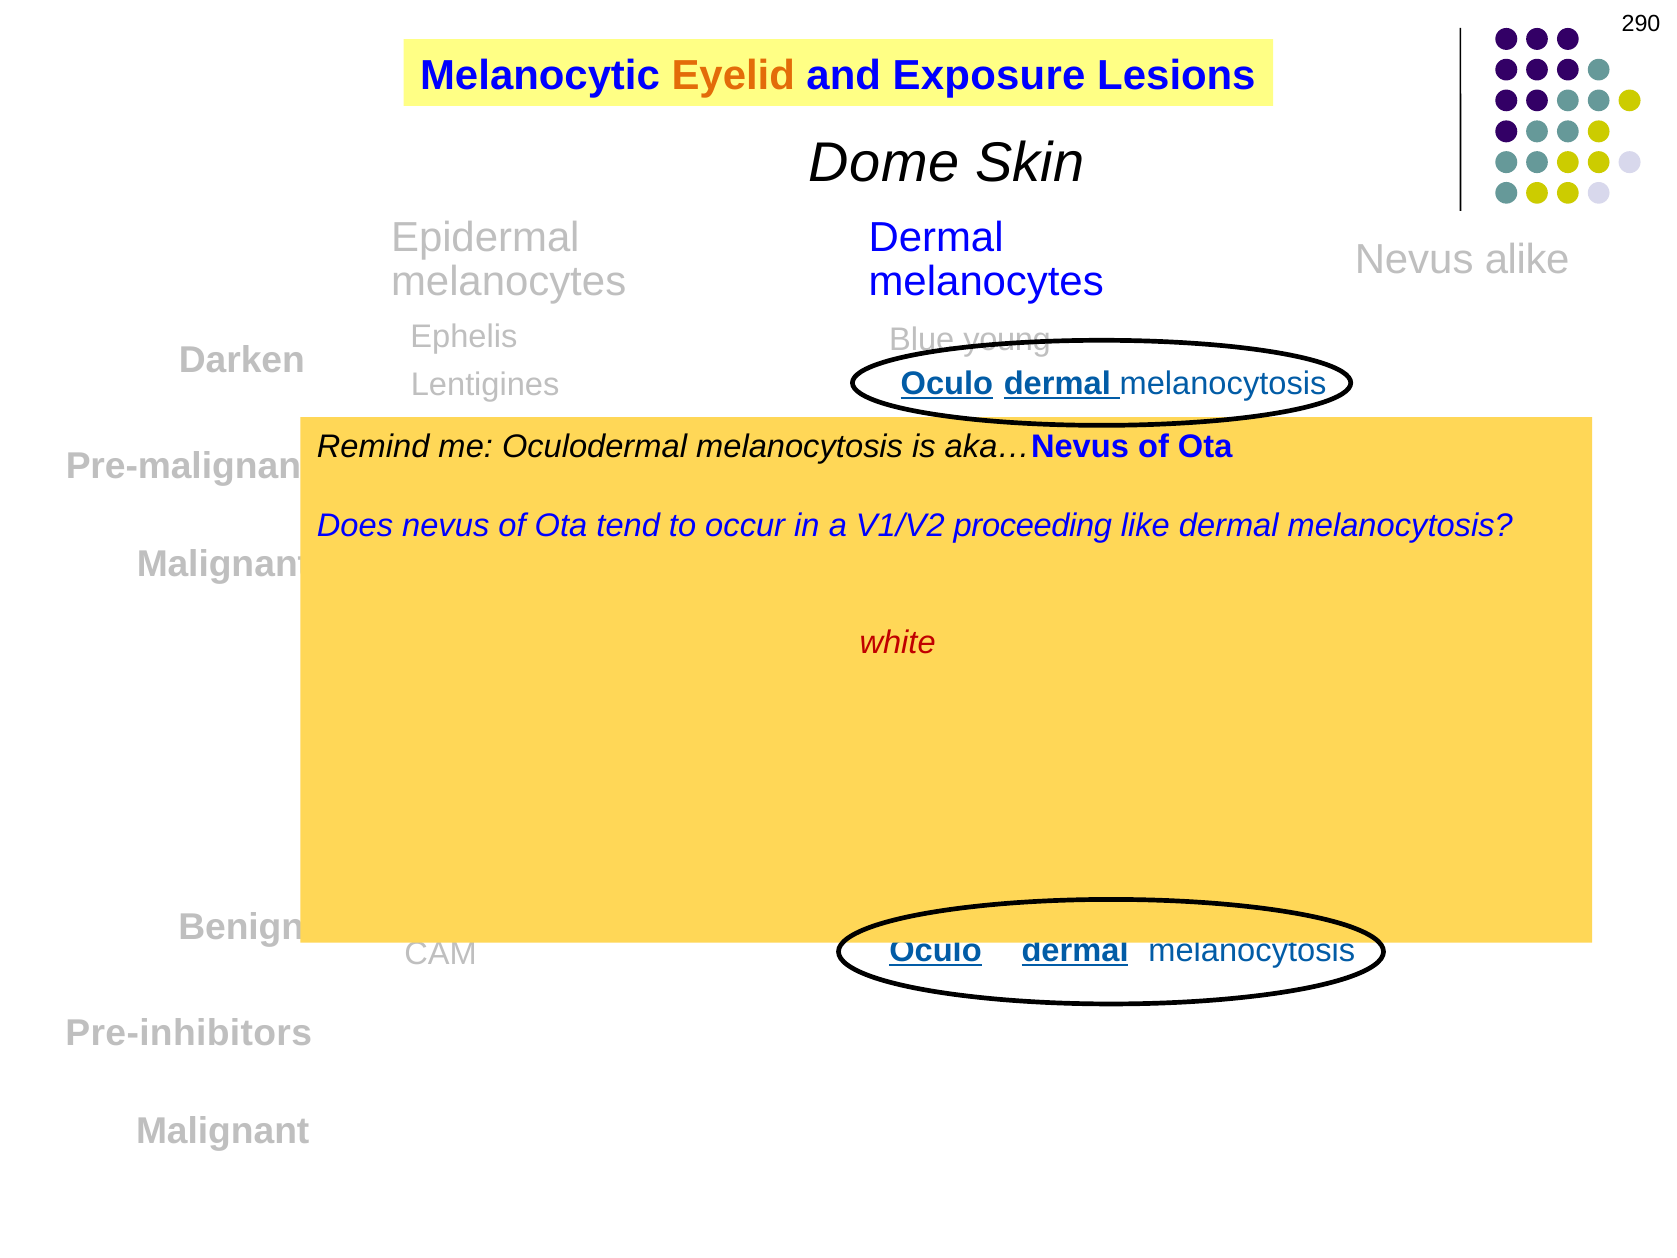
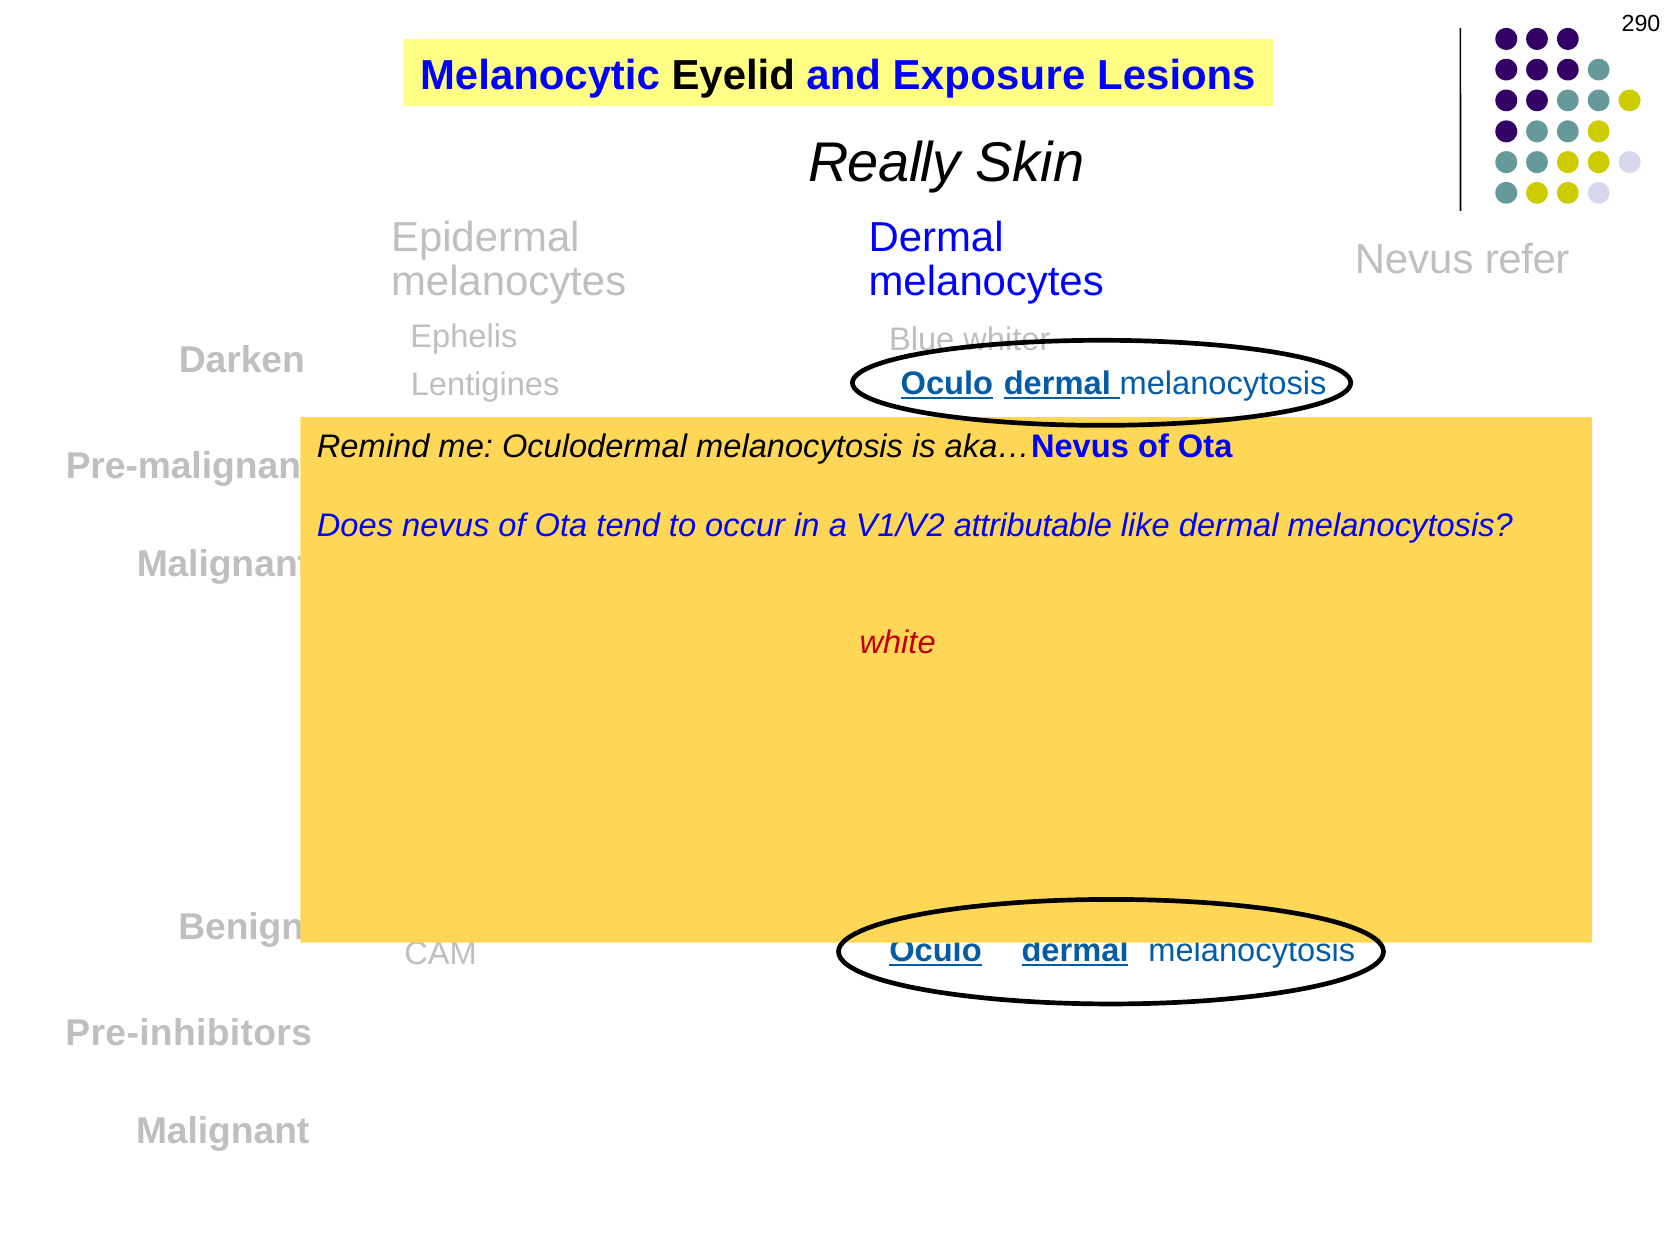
Eyelid colour: orange -> black (733, 75)
Dome: Dome -> Really (884, 163)
alike: alike -> refer (1527, 260)
young: young -> whiter (1007, 340)
proceeding: proceeding -> attributable (1033, 525)
